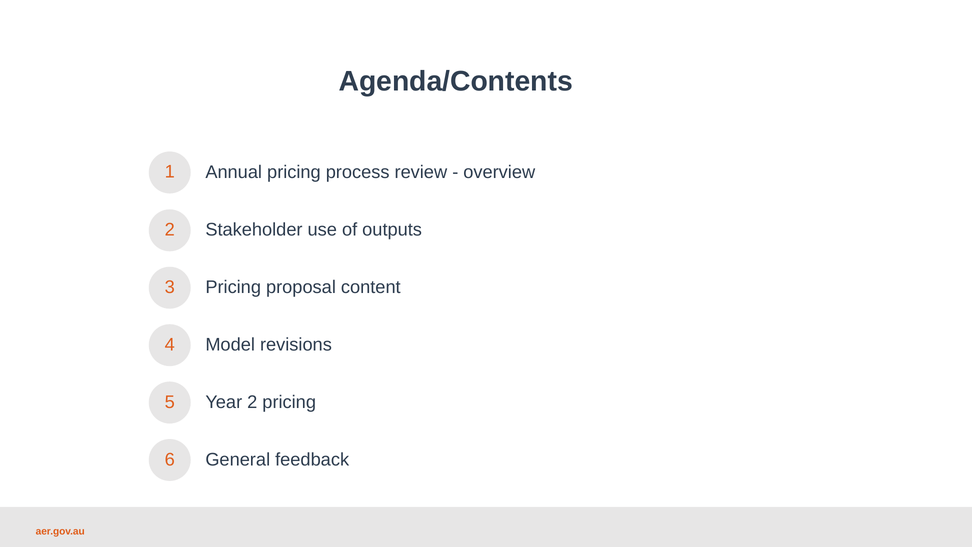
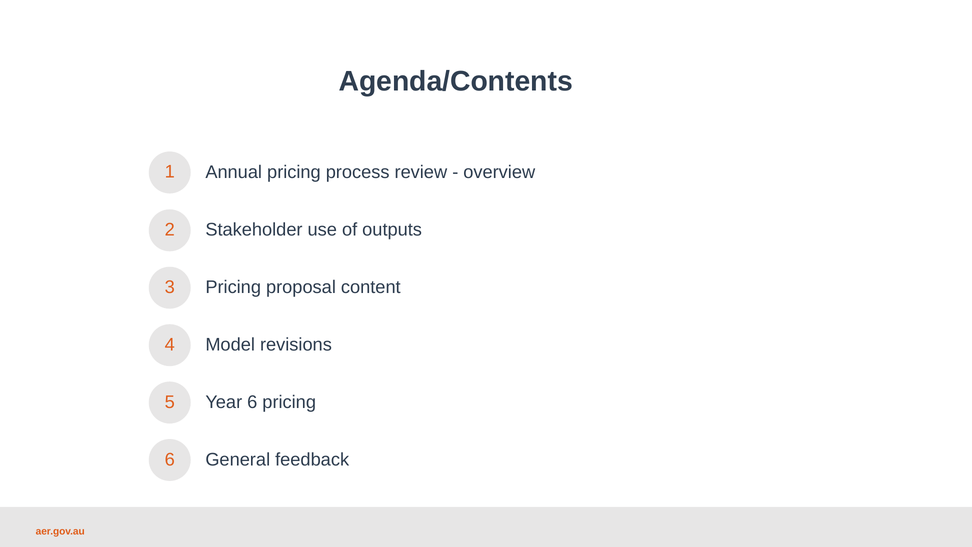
Year 2: 2 -> 6 (252, 402)
